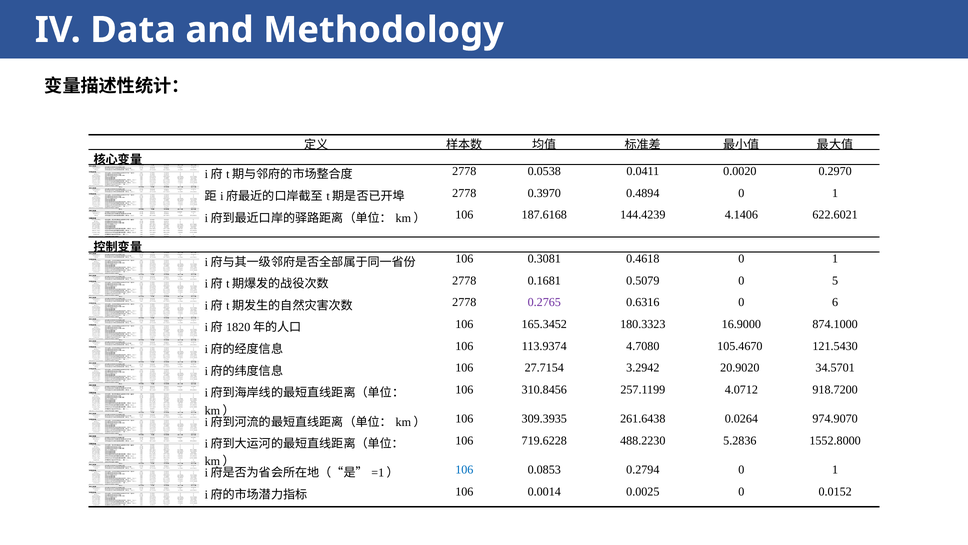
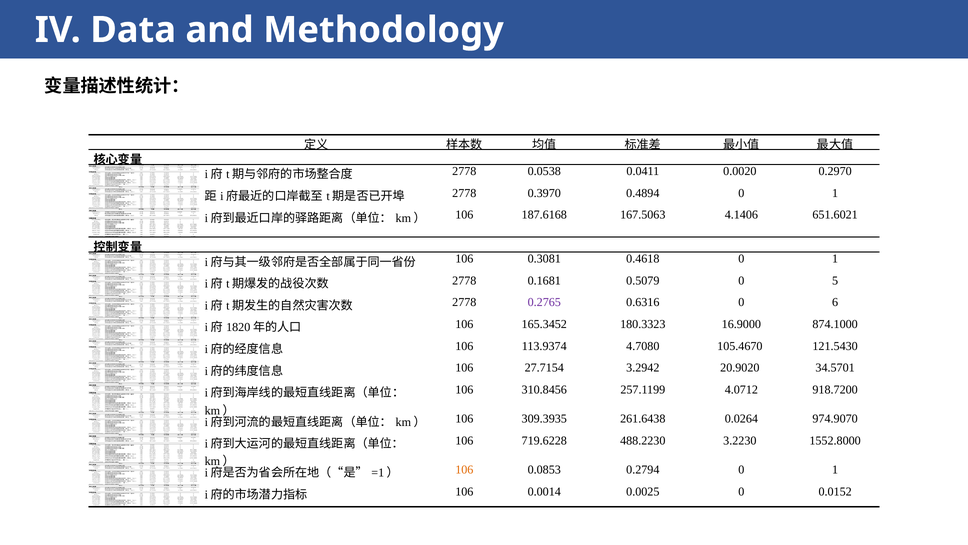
144.4239: 144.4239 -> 167.5063 (643, 215)
622.6021: 622.6021 -> 651.6021 (835, 215)
5.2836: 5.2836 -> 3.2230 (740, 440)
106 colour: blue -> orange (464, 469)
